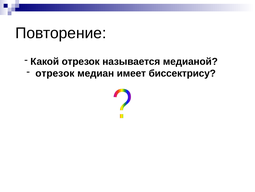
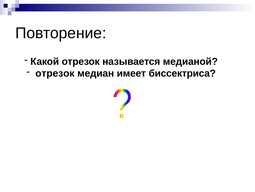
биссектрису: биссектрису -> биссектриса (182, 73)
